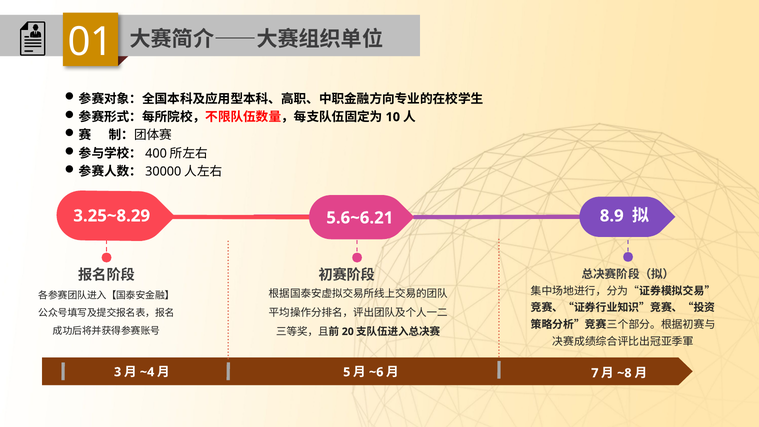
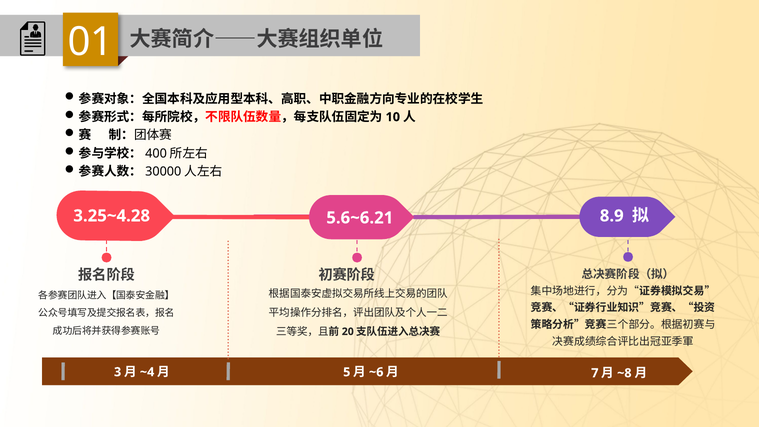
3.25~8.29: 3.25~8.29 -> 3.25~4.28 (112, 216)
